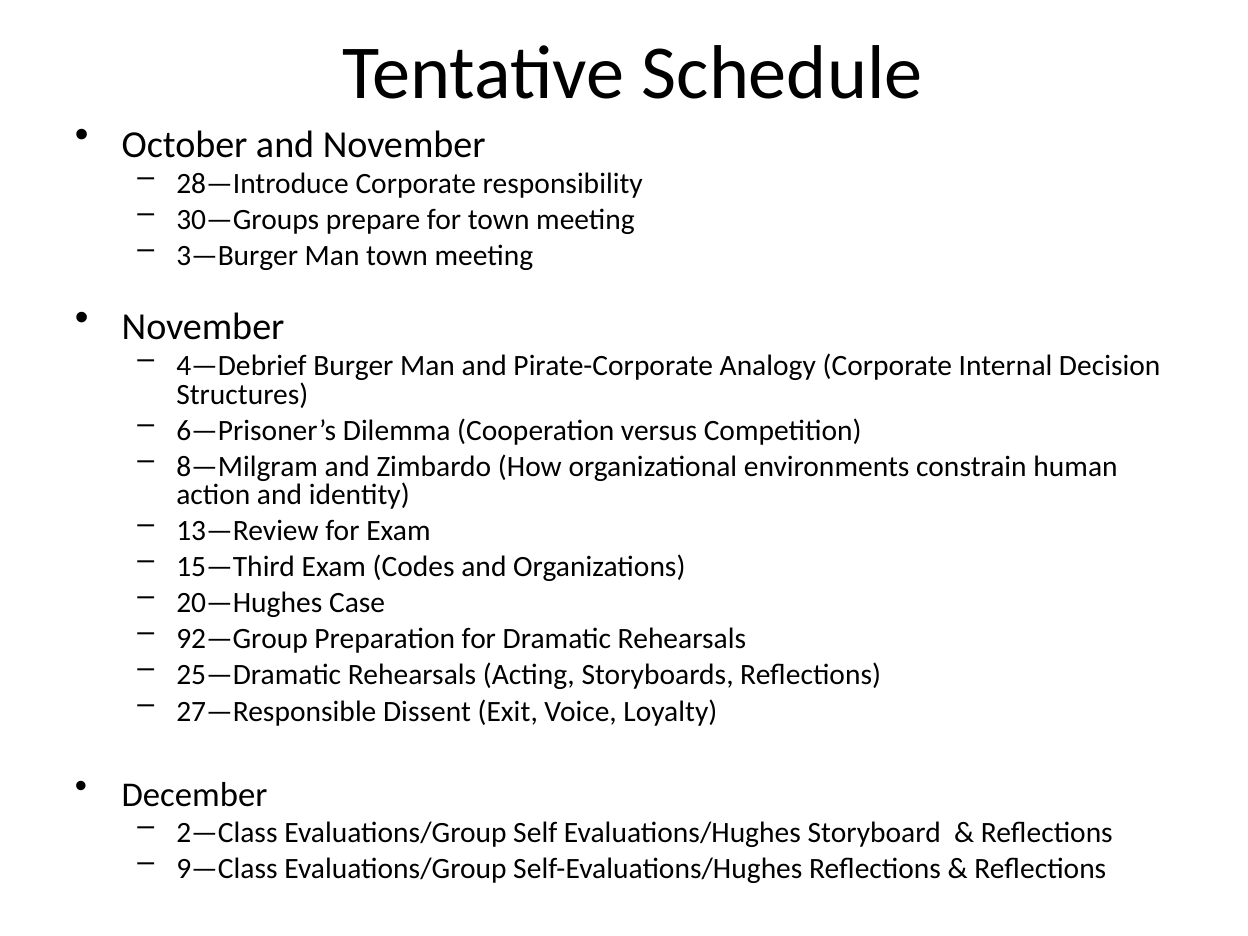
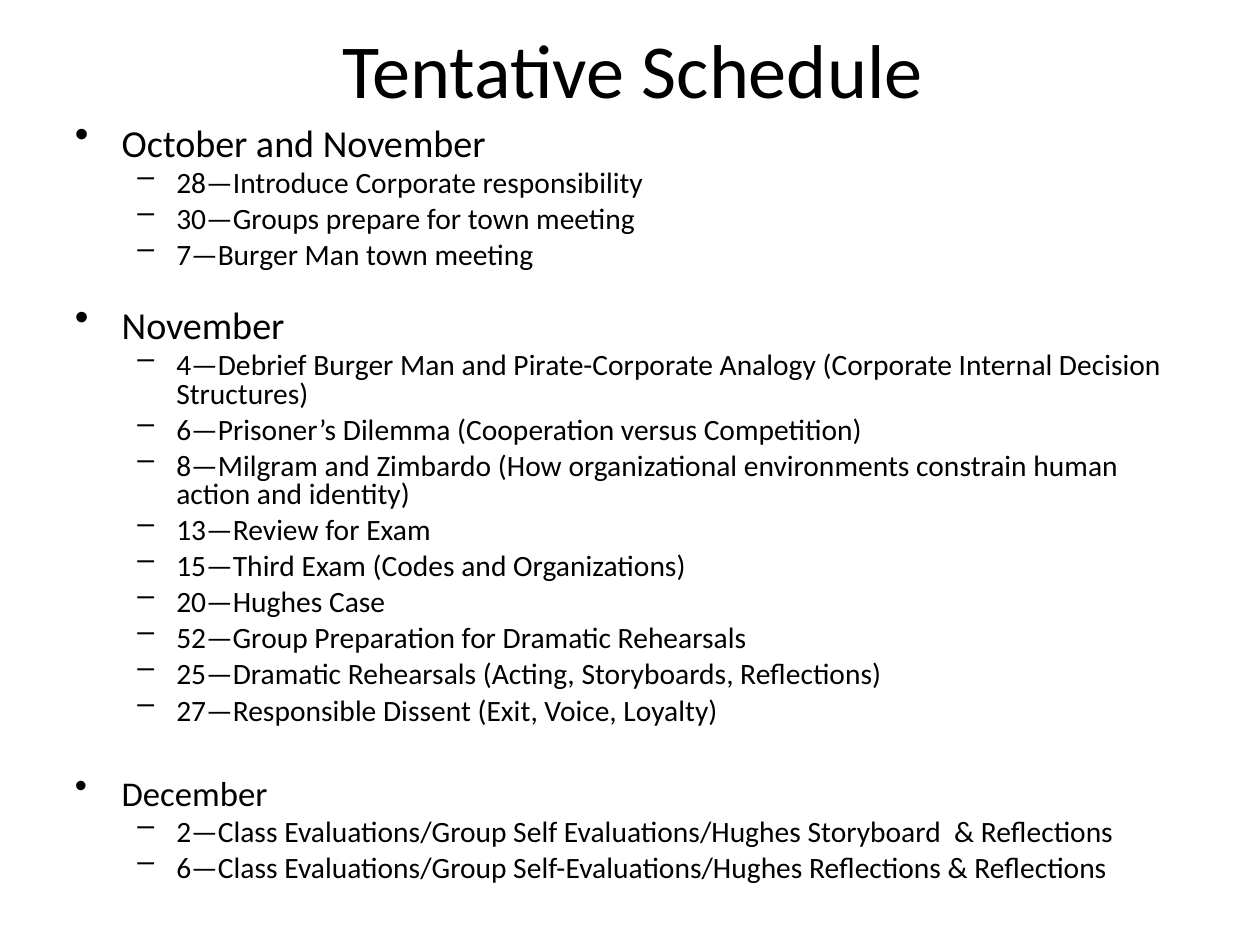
3—Burger: 3—Burger -> 7—Burger (237, 256)
92—Group: 92—Group -> 52—Group (242, 639)
9—Class: 9—Class -> 6—Class (227, 869)
